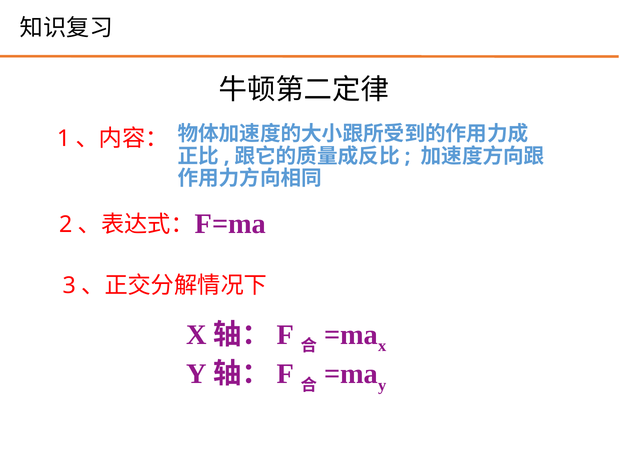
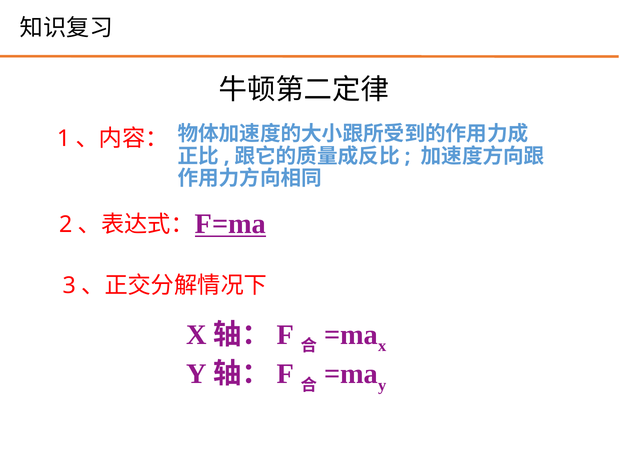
F=ma underline: none -> present (230, 224)
